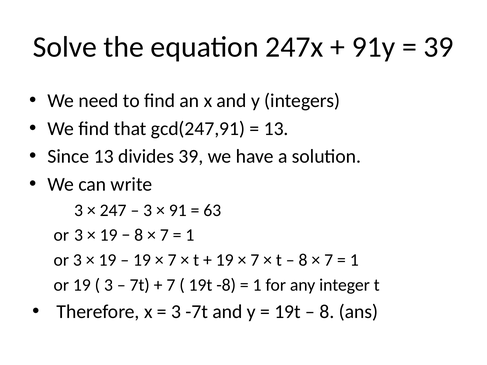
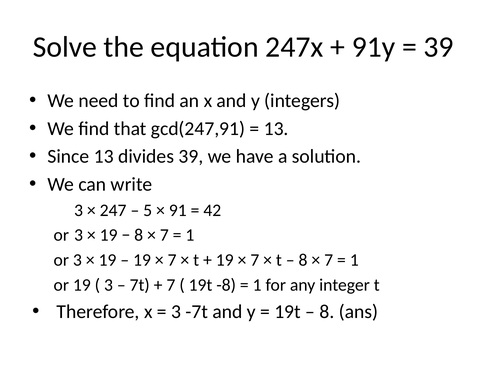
3: 3 -> 5 (148, 210)
63: 63 -> 42 (212, 210)
